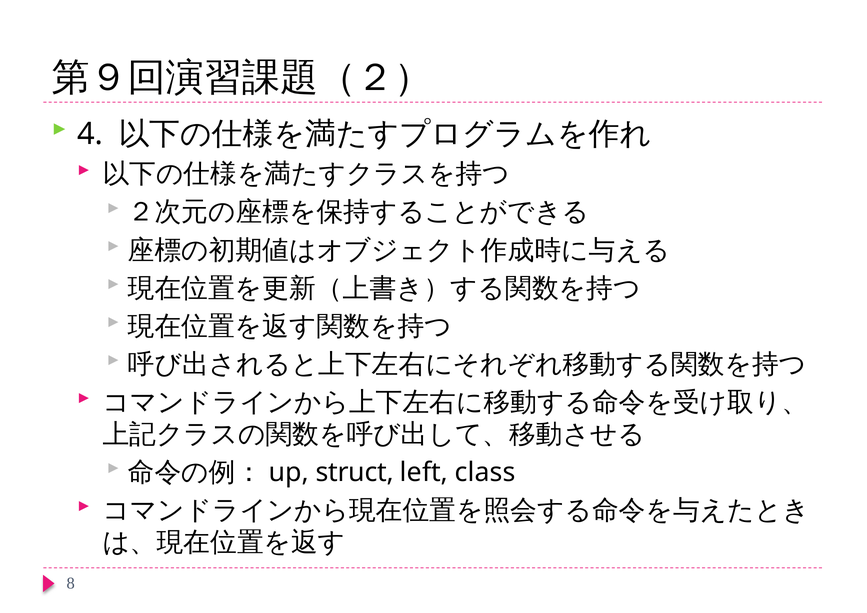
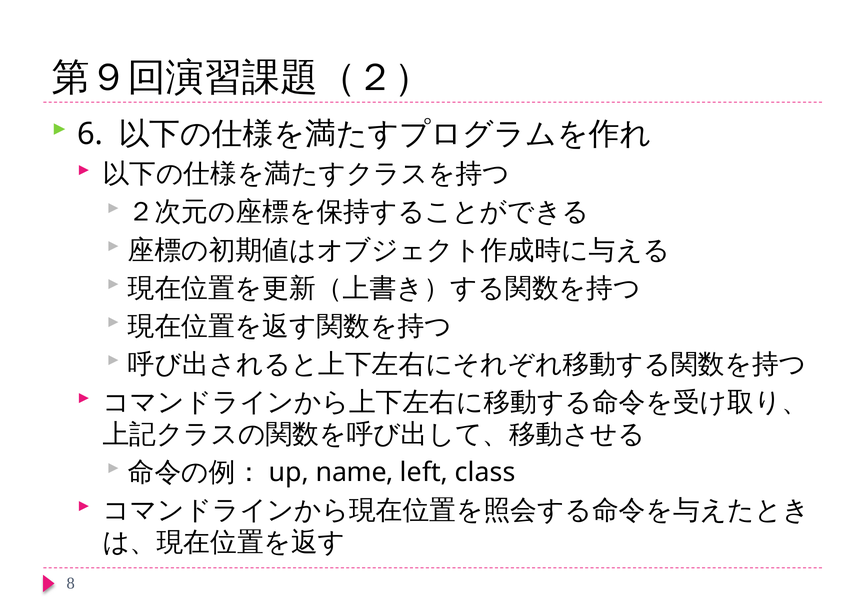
4: 4 -> 6 (90, 134)
struct: struct -> name (355, 472)
